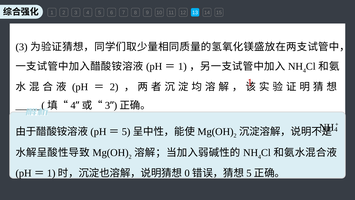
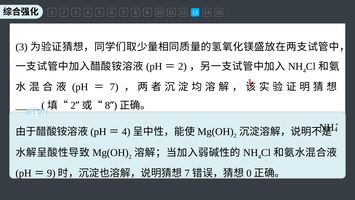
1: 1 -> 2 (182, 66)
2: 2 -> 7 (114, 87)
4: 4 -> 2 (73, 105)
3: 3 -> 8 (108, 105)
5: 5 -> 4 (126, 131)
1: 1 -> 9 (51, 173)
0: 0 -> 7 (187, 173)
5: 5 -> 0 (249, 173)
